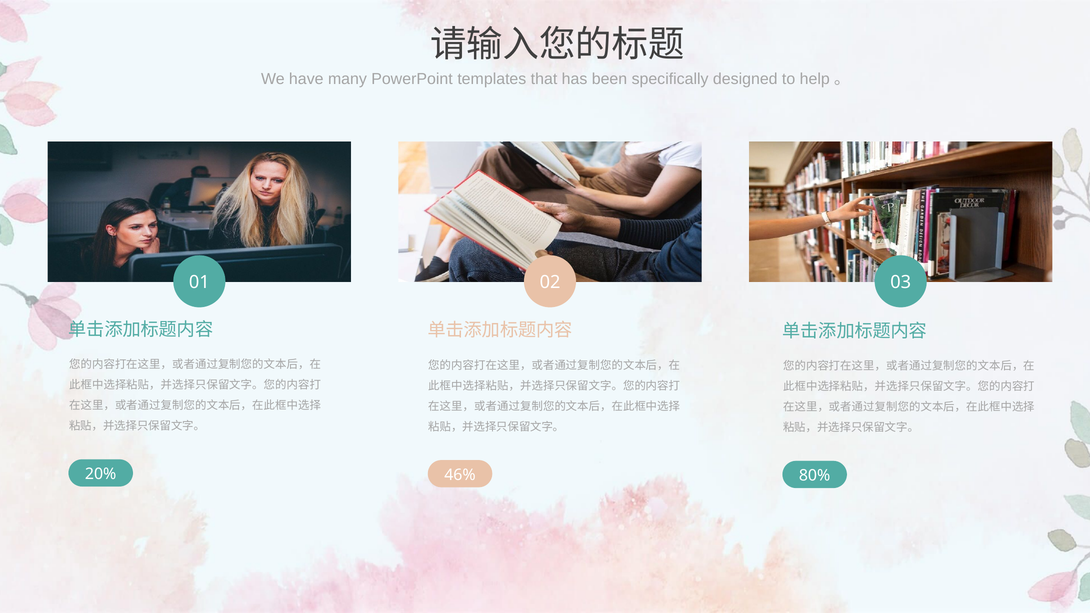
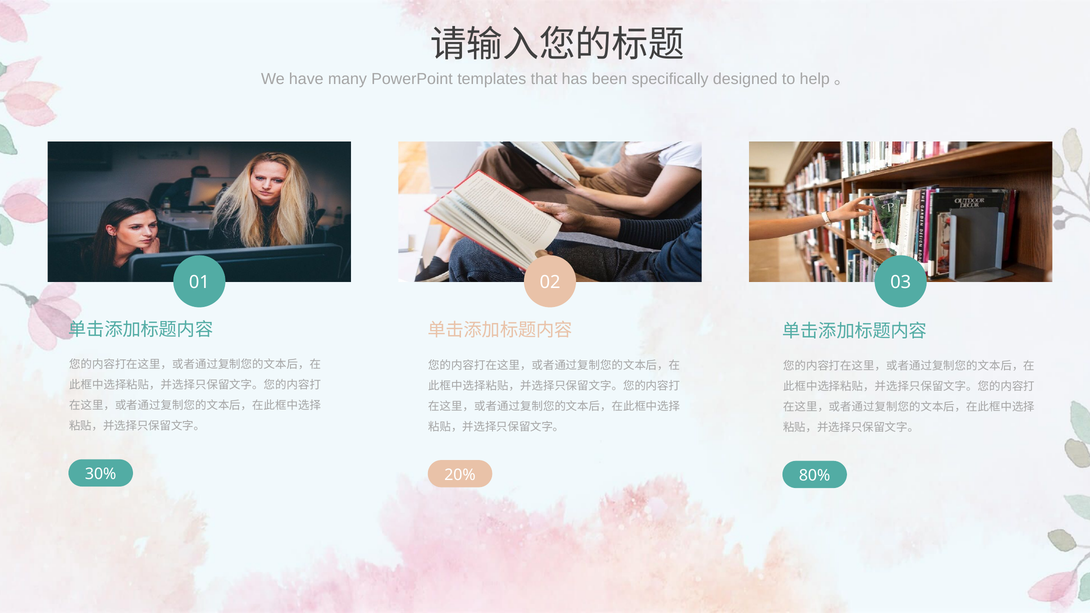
20%: 20% -> 30% (101, 474)
46%: 46% -> 20% (460, 475)
